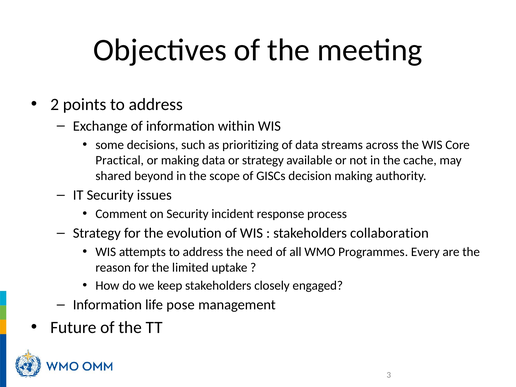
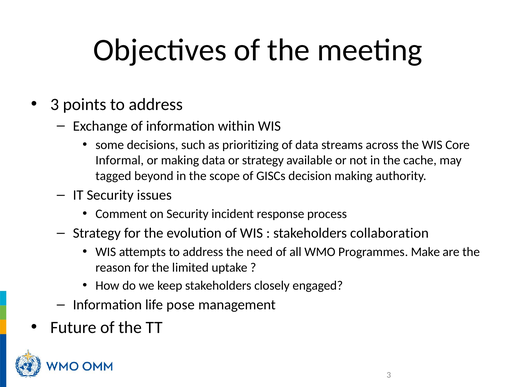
2: 2 -> 3 (55, 104)
Practical: Practical -> Informal (120, 160)
shared: shared -> tagged (113, 176)
Every: Every -> Make (425, 252)
